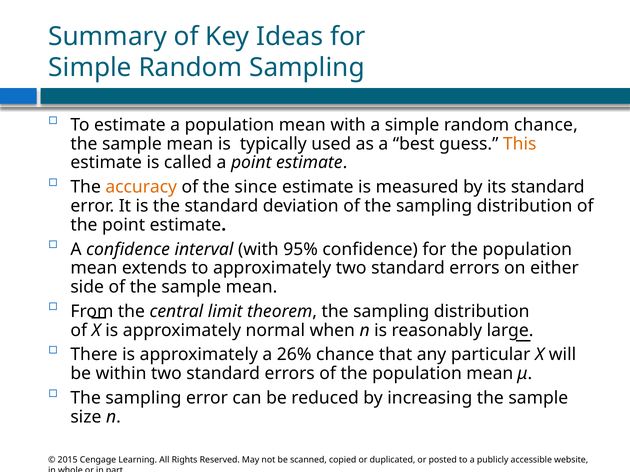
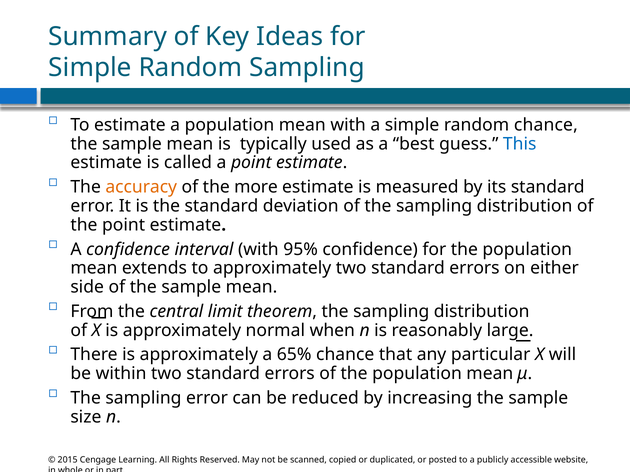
This colour: orange -> blue (520, 144)
since: since -> more (256, 187)
26%: 26% -> 65% (294, 355)
